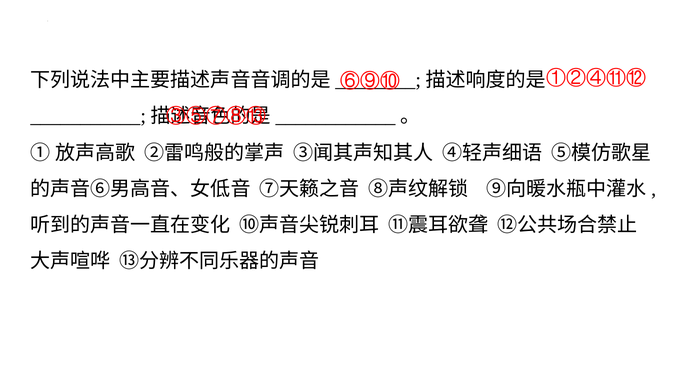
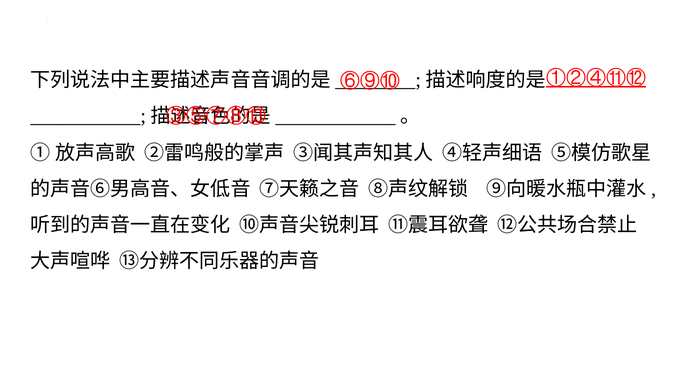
①②④⑪⑫ underline: none -> present (596, 78)
